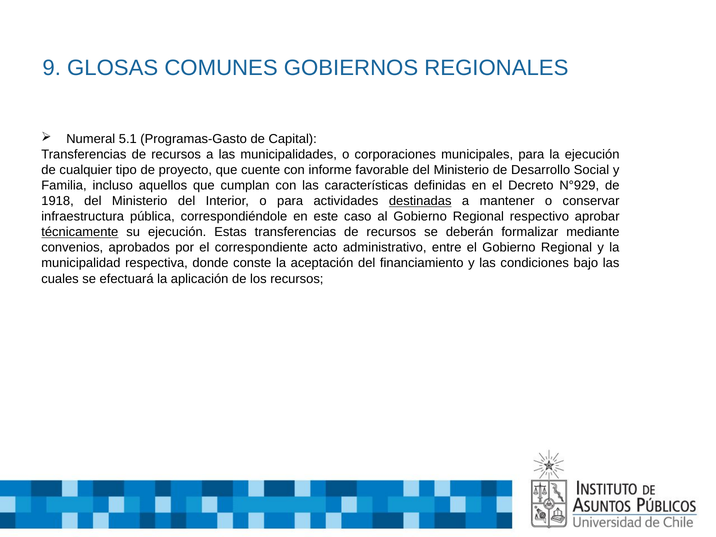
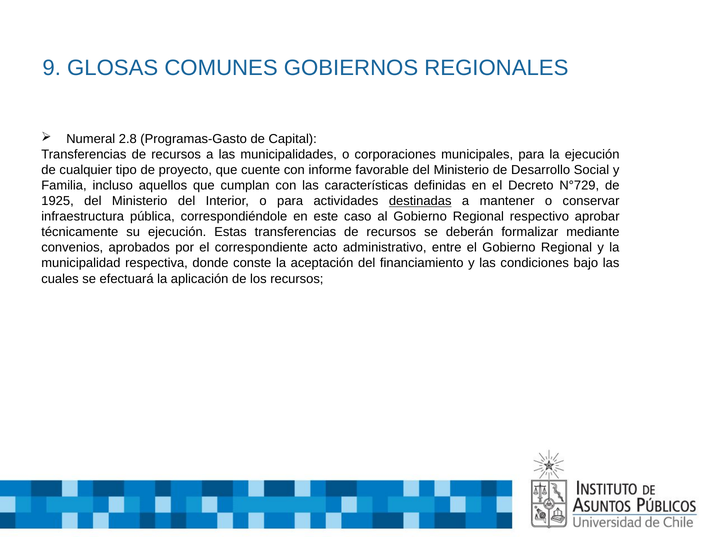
5.1: 5.1 -> 2.8 (128, 139)
N°929: N°929 -> N°729 (579, 186)
1918: 1918 -> 1925 (58, 201)
técnicamente underline: present -> none (80, 232)
